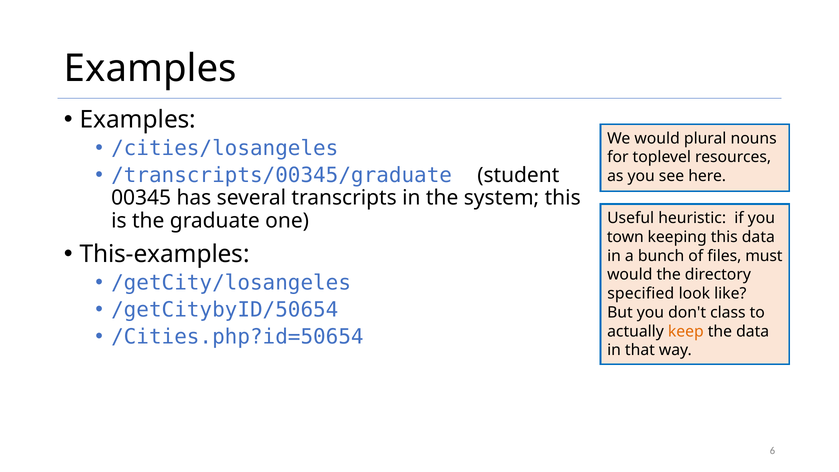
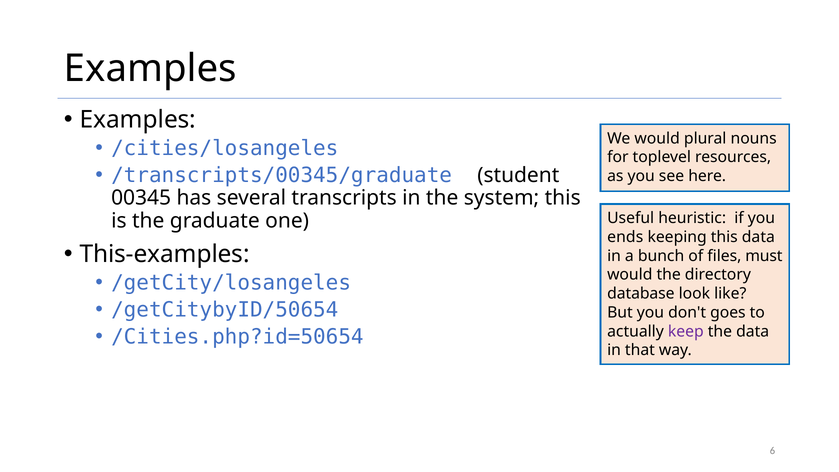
town: town -> ends (625, 237)
specified: specified -> database (641, 294)
class: class -> goes (728, 312)
keep colour: orange -> purple (686, 331)
